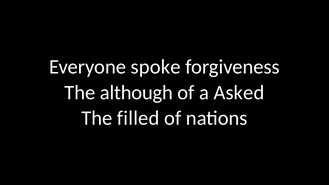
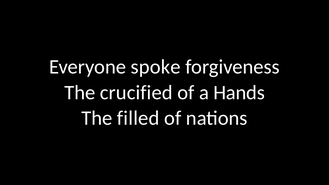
although: although -> crucified (136, 93)
Asked: Asked -> Hands (239, 93)
